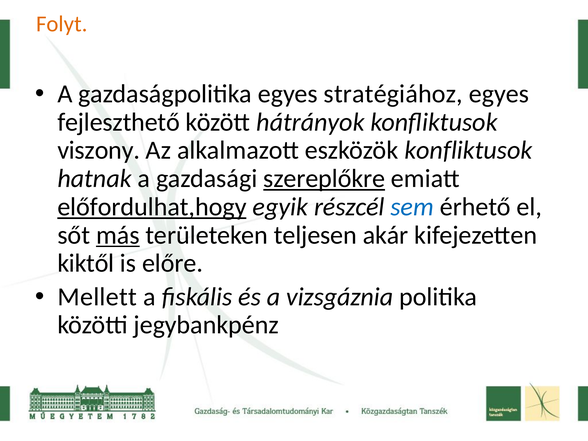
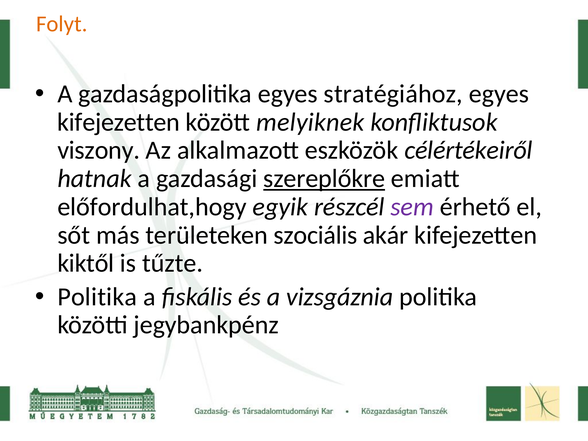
fejleszthető: fejleszthető -> kifejezetten (119, 122)
hátrányok: hátrányok -> melyiknek (310, 122)
eszközök konfliktusok: konfliktusok -> célértékeiről (468, 150)
előfordulhat,hogy underline: present -> none (152, 207)
sem colour: blue -> purple (412, 207)
más underline: present -> none (118, 235)
teljesen: teljesen -> szociális (315, 235)
előre: előre -> tűzte (173, 263)
Mellett: Mellett -> Politika (97, 297)
